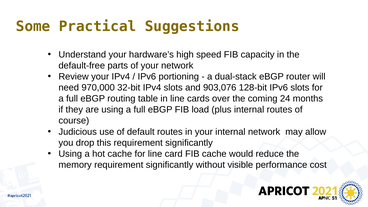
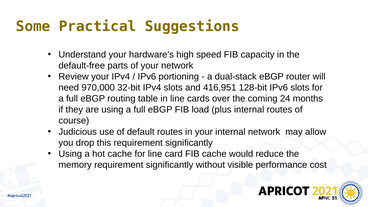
903,076: 903,076 -> 416,951 (220, 88)
